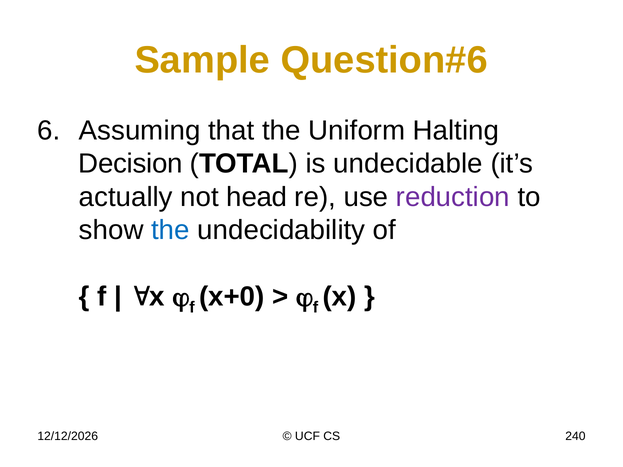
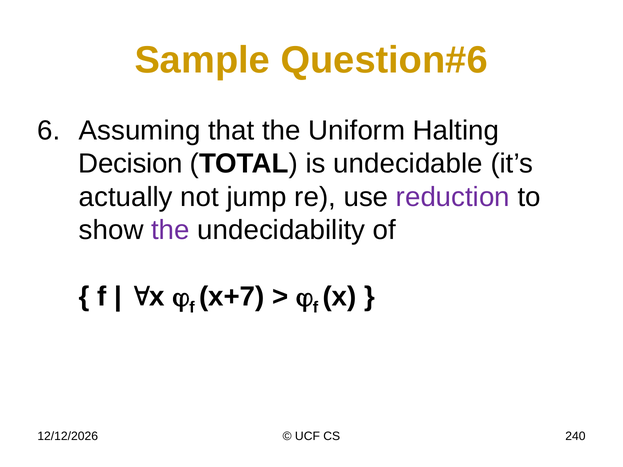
head: head -> jump (257, 197)
the colour: blue -> purple (170, 230)
x+0: x+0 -> x+7 (232, 297)
